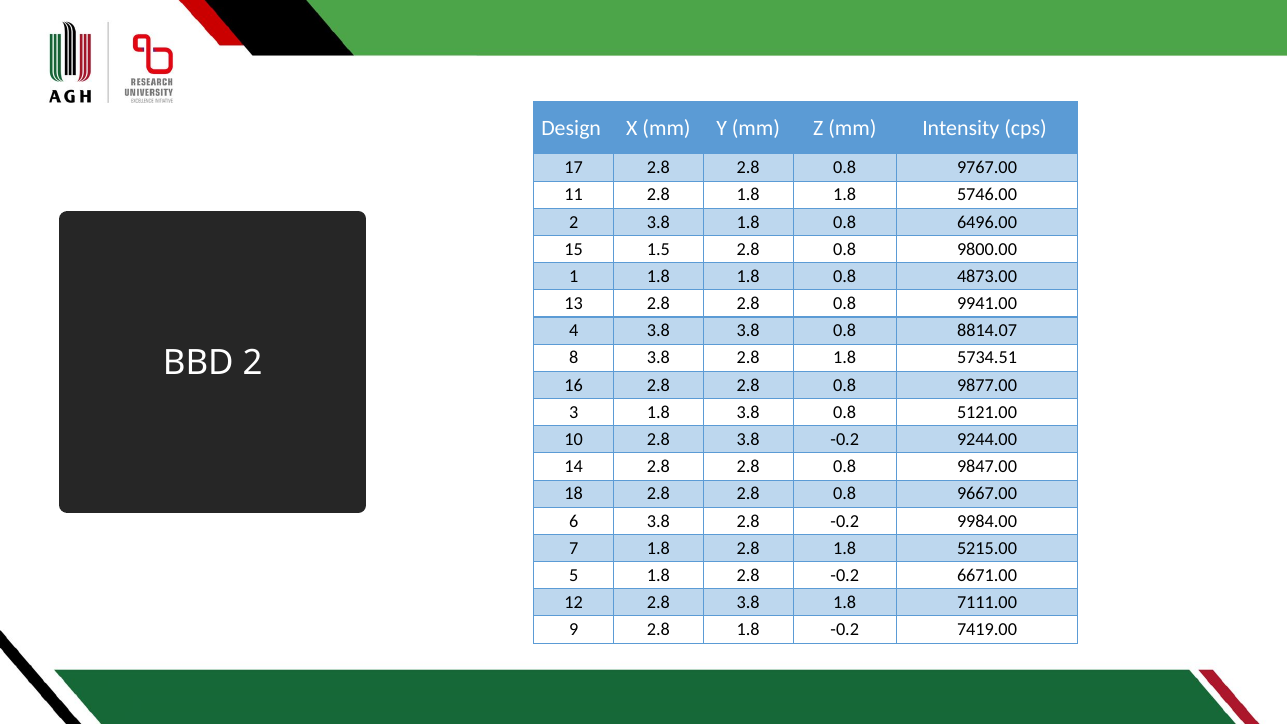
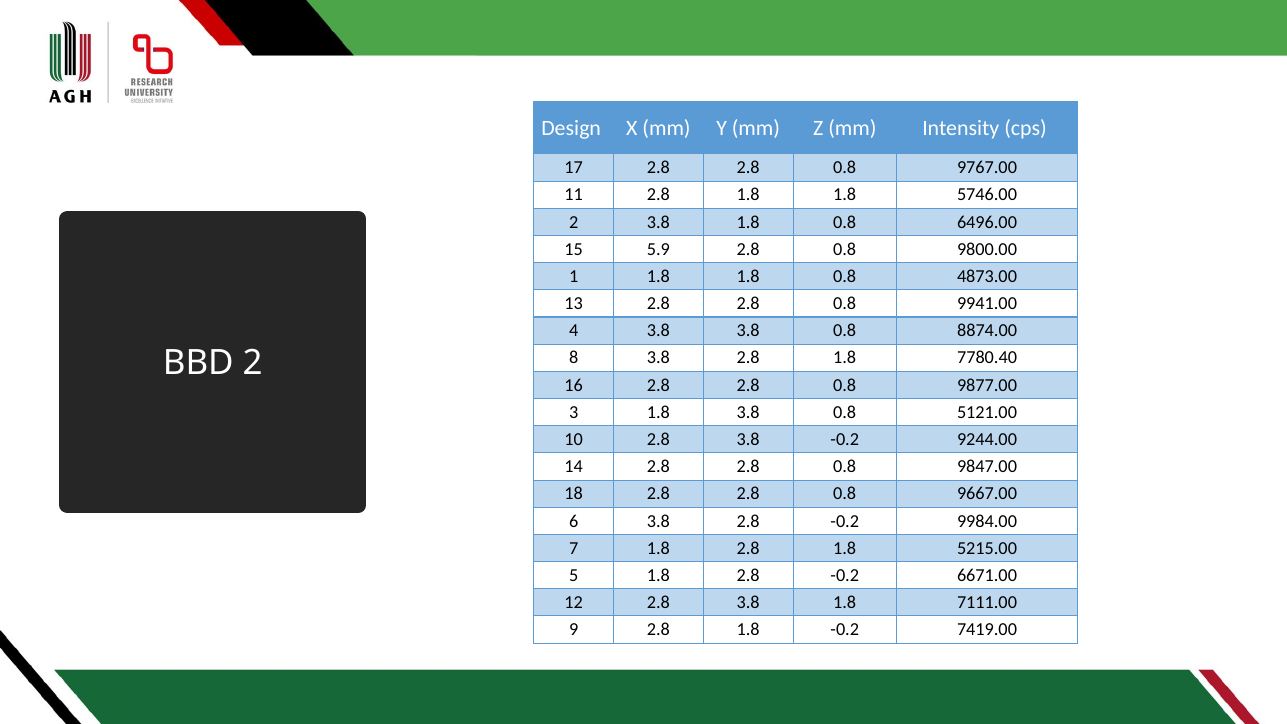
1.5: 1.5 -> 5.9 (658, 249)
8814.07: 8814.07 -> 8874.00 (987, 331)
5734.51: 5734.51 -> 7780.40 (987, 358)
